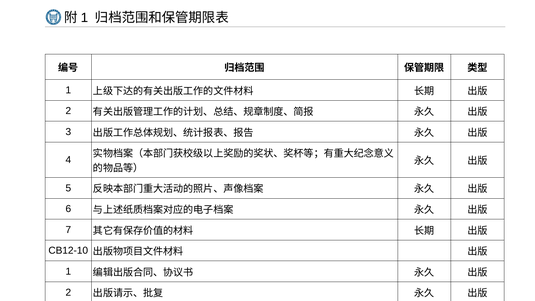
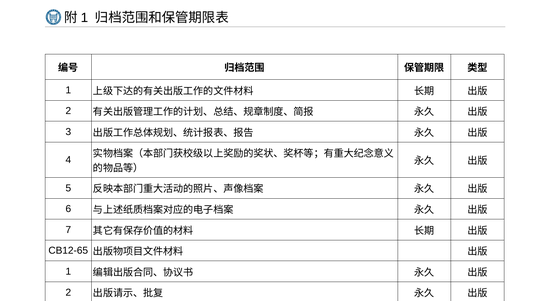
CB12-10: CB12-10 -> CB12-65 (68, 251)
